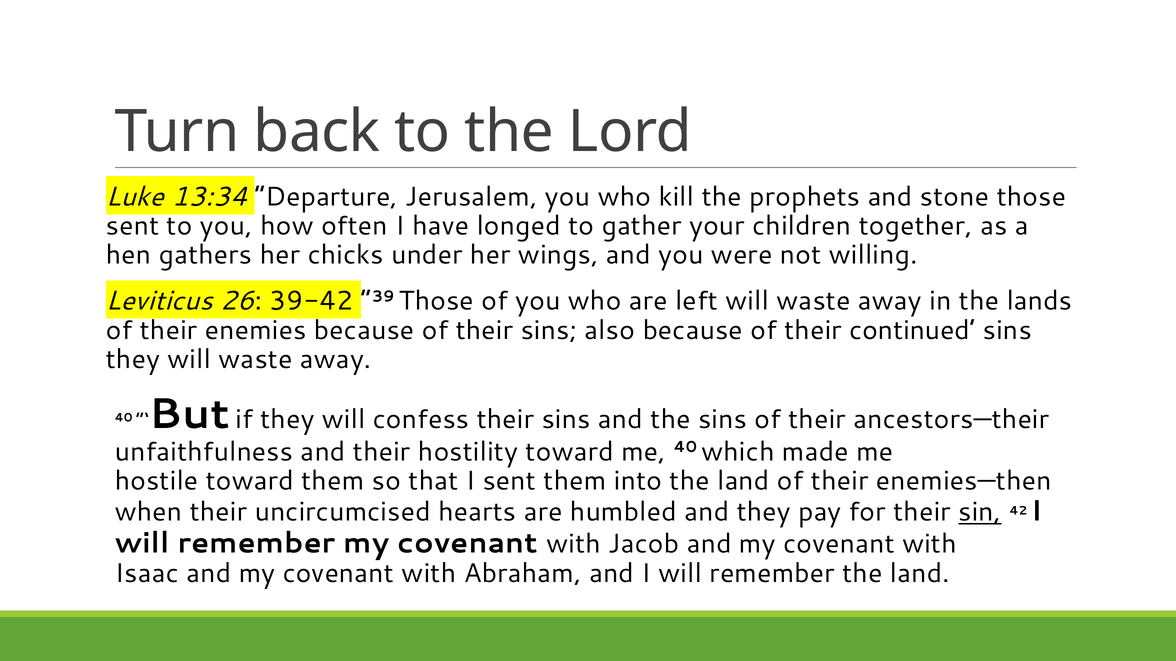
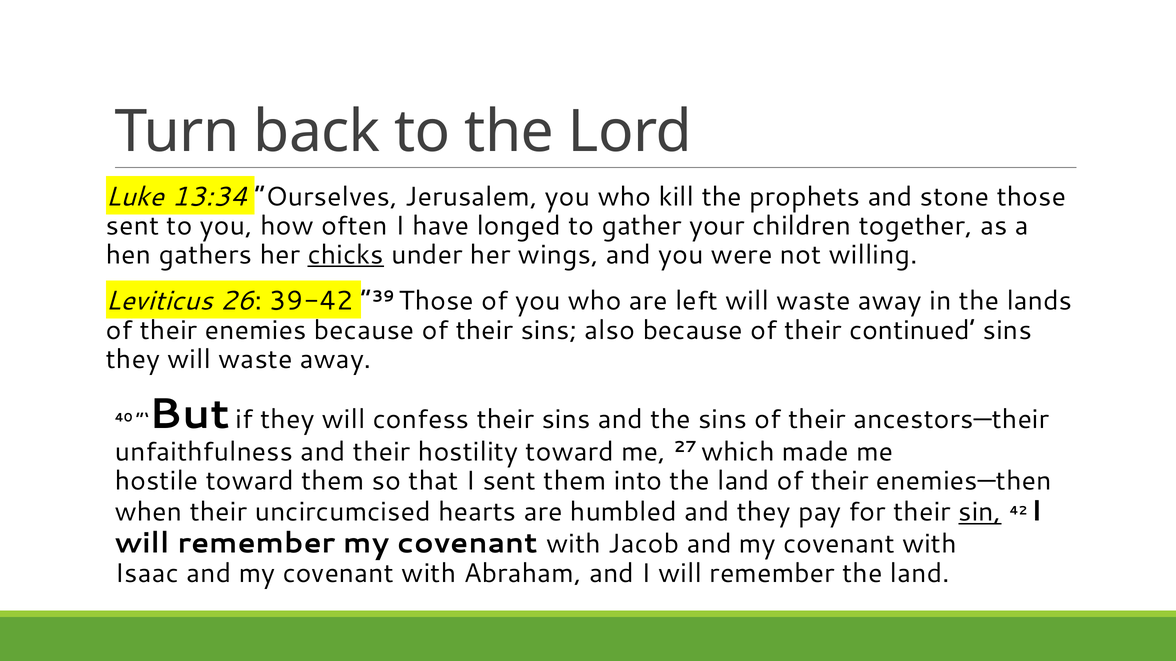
Departure: Departure -> Ourselves (326, 197)
chicks underline: none -> present (346, 255)
me 40: 40 -> 27 (685, 448)
